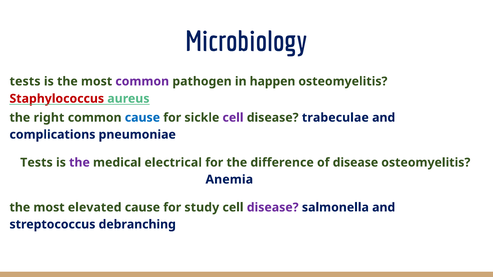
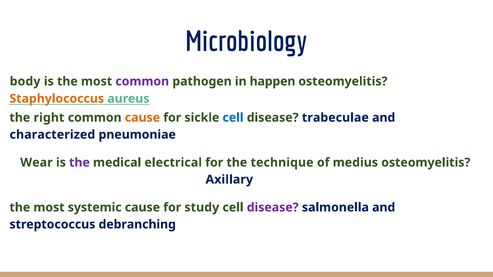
tests: tests -> body (25, 81)
Staphylococcus colour: red -> orange (57, 99)
cause colour: blue -> orange (142, 118)
cell colour: purple -> blue (233, 118)
complications: complications -> characterized (52, 135)
Tests: Tests -> Wear (36, 163)
difference: difference -> technique (282, 163)
of disease: disease -> medius (355, 163)
Anemia: Anemia -> Axillary (229, 180)
elevated: elevated -> systemic (95, 208)
